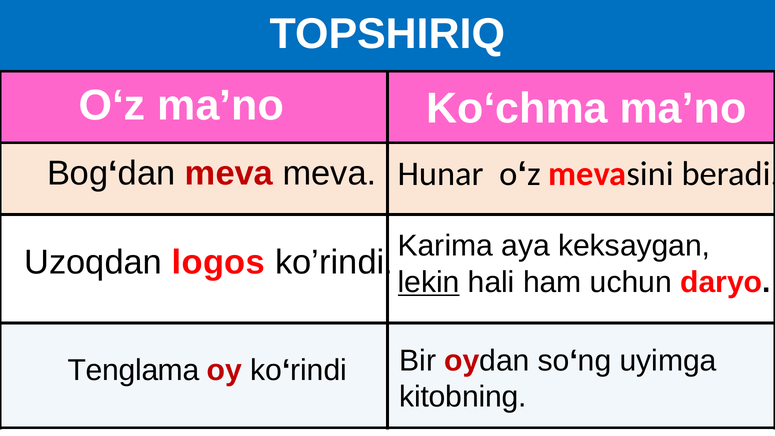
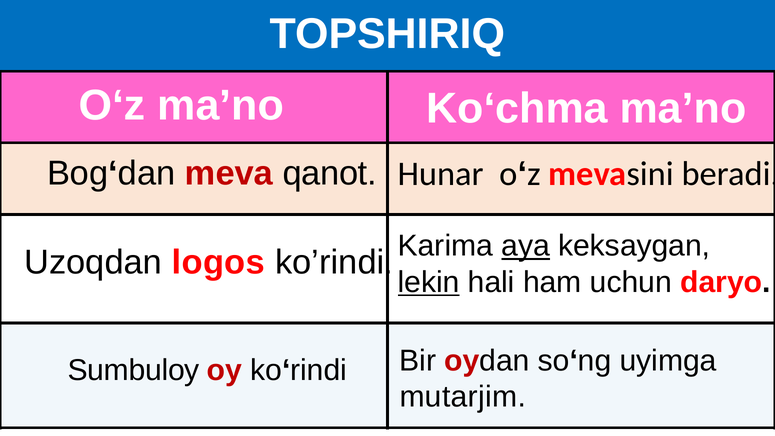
meva meva: meva -> qanot (330, 174)
aya underline: none -> present (526, 246)
Tenglama: Tenglama -> Sumbuloy (134, 370)
kitobning: kitobning -> mutarjim (463, 397)
